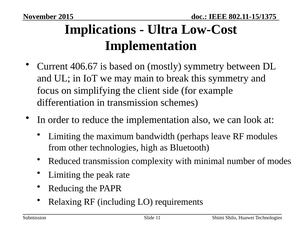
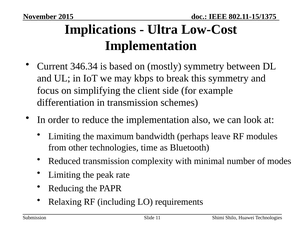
406.67: 406.67 -> 346.34 (84, 66)
main: main -> kbps (144, 78)
high: high -> time (149, 147)
